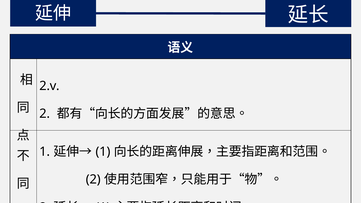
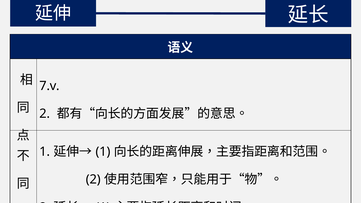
2.v: 2.v -> 7.v (49, 86)
